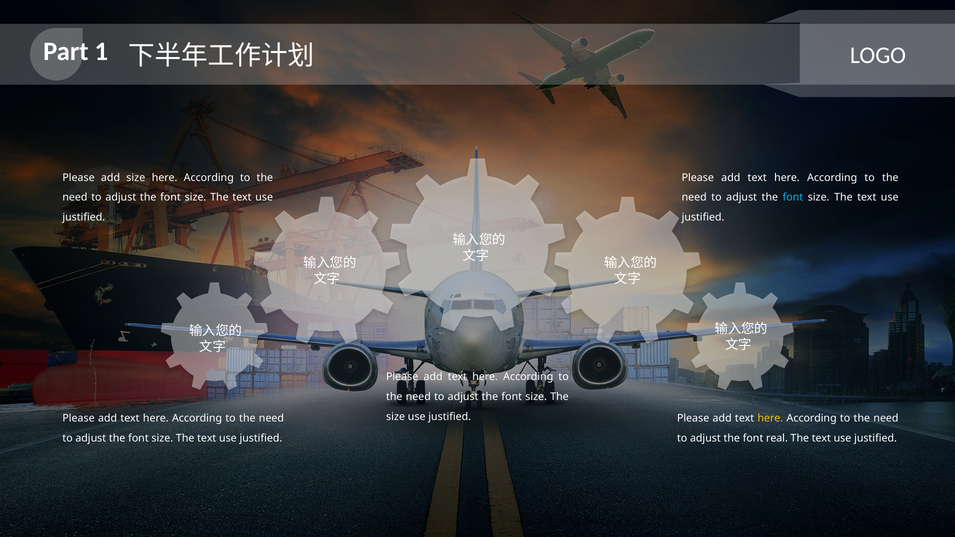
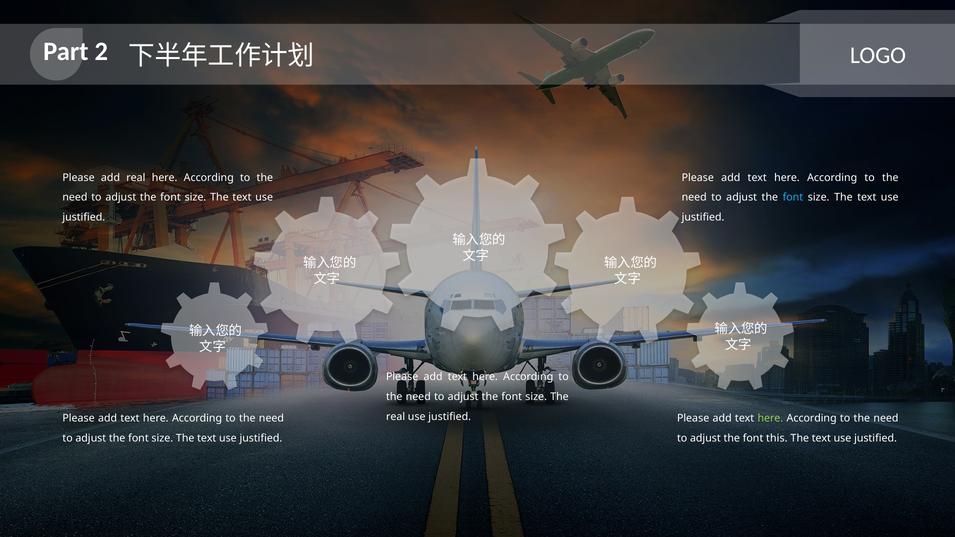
1: 1 -> 2 (101, 52)
add size: size -> real (136, 178)
size: size -> real (396, 417)
here colour: yellow -> light green (770, 419)
real: real -> this (777, 438)
